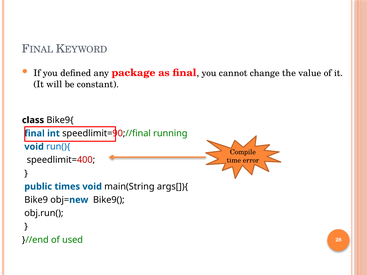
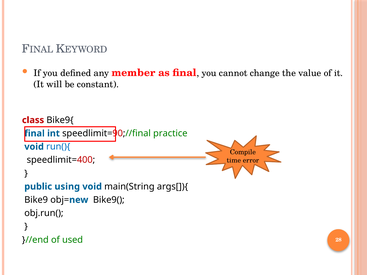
package: package -> member (133, 73)
class colour: black -> red (33, 120)
running: running -> practice (170, 133)
times: times -> using (67, 187)
